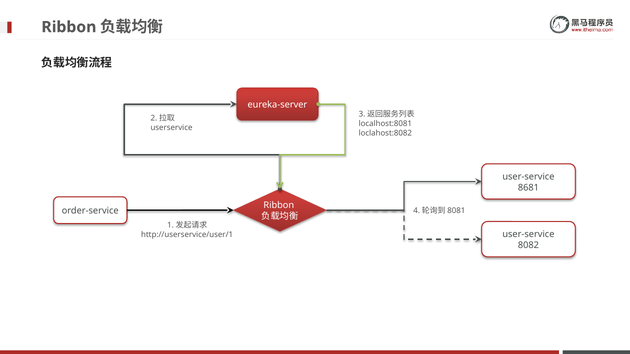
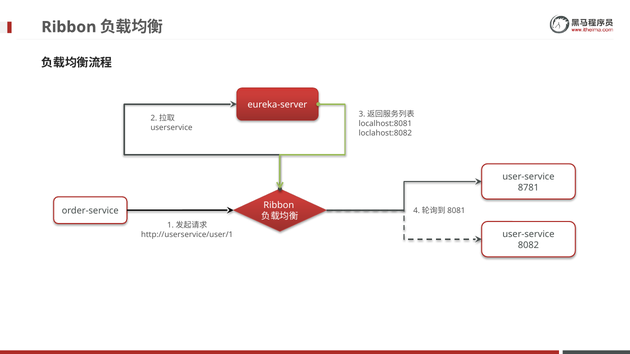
8681: 8681 -> 8781 (528, 188)
